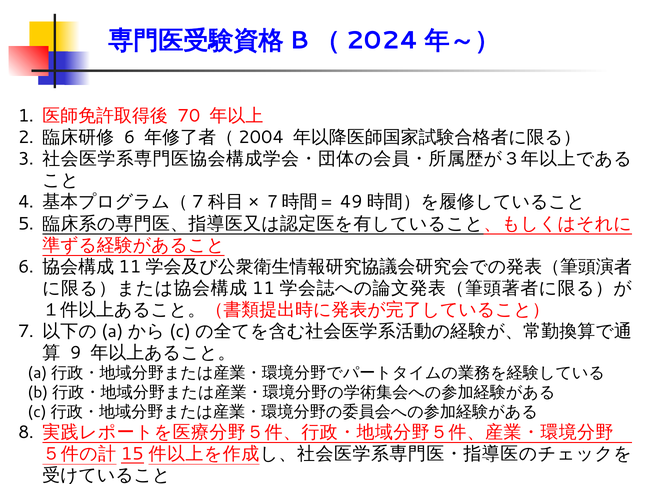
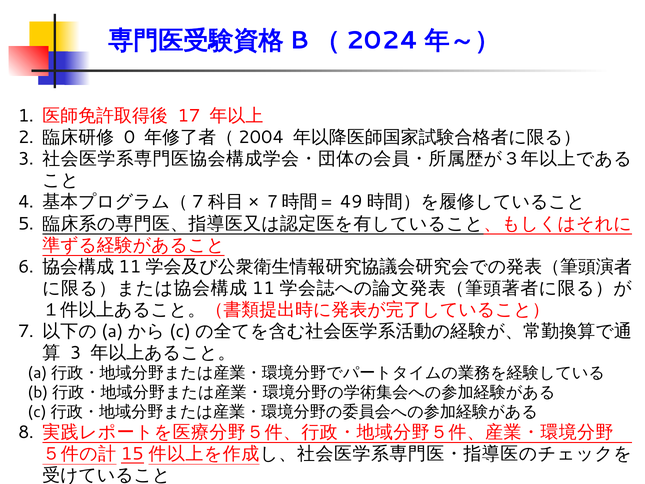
70: 70 -> 17 (189, 116)
6: 6 -> 0 (129, 137)
9: 9 -> 3 (76, 353)
